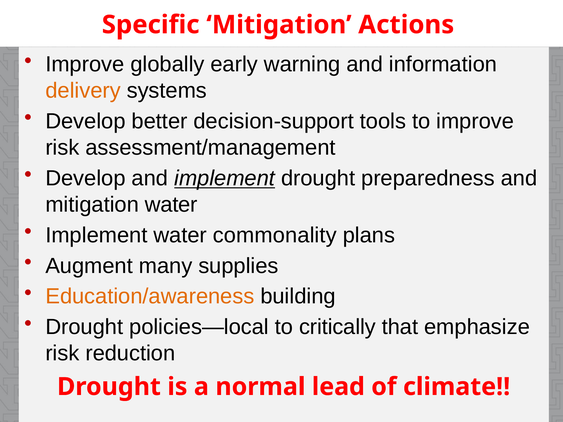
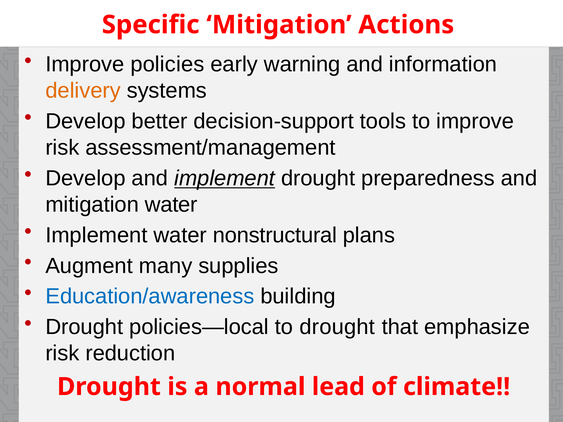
globally: globally -> policies (167, 64)
commonality: commonality -> nonstructural (275, 235)
Education/awareness colour: orange -> blue (150, 297)
to critically: critically -> drought (337, 327)
